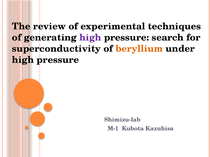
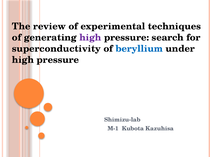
beryllium colour: orange -> blue (139, 49)
